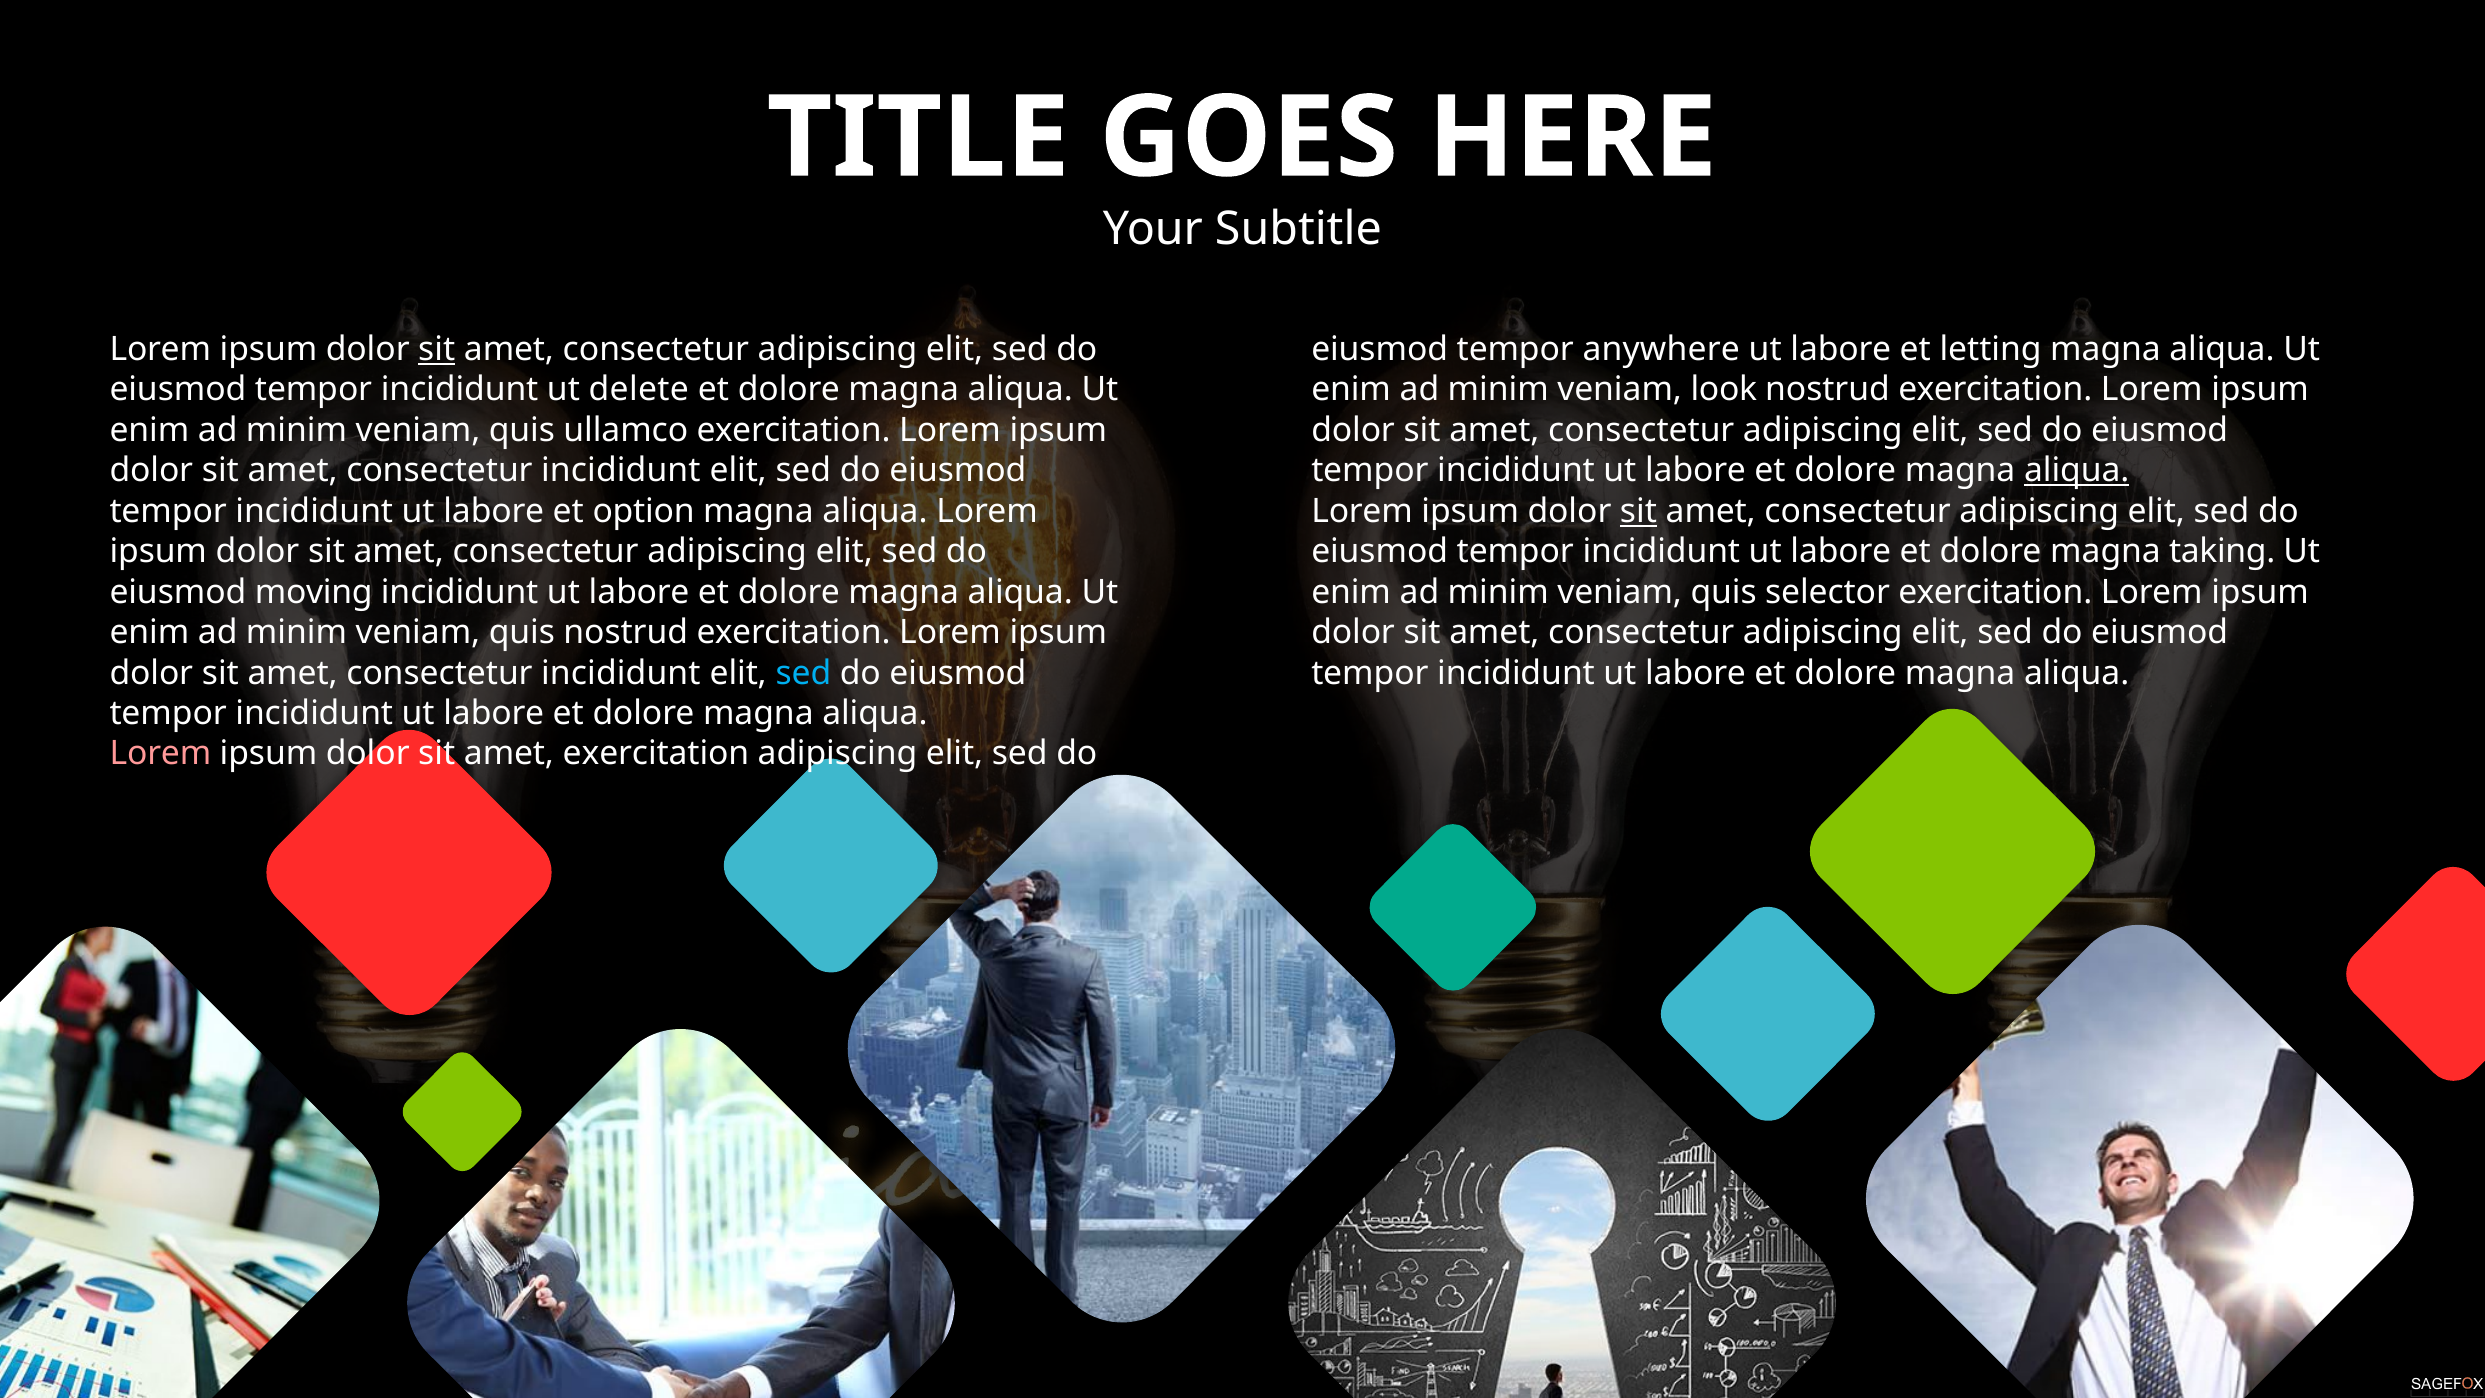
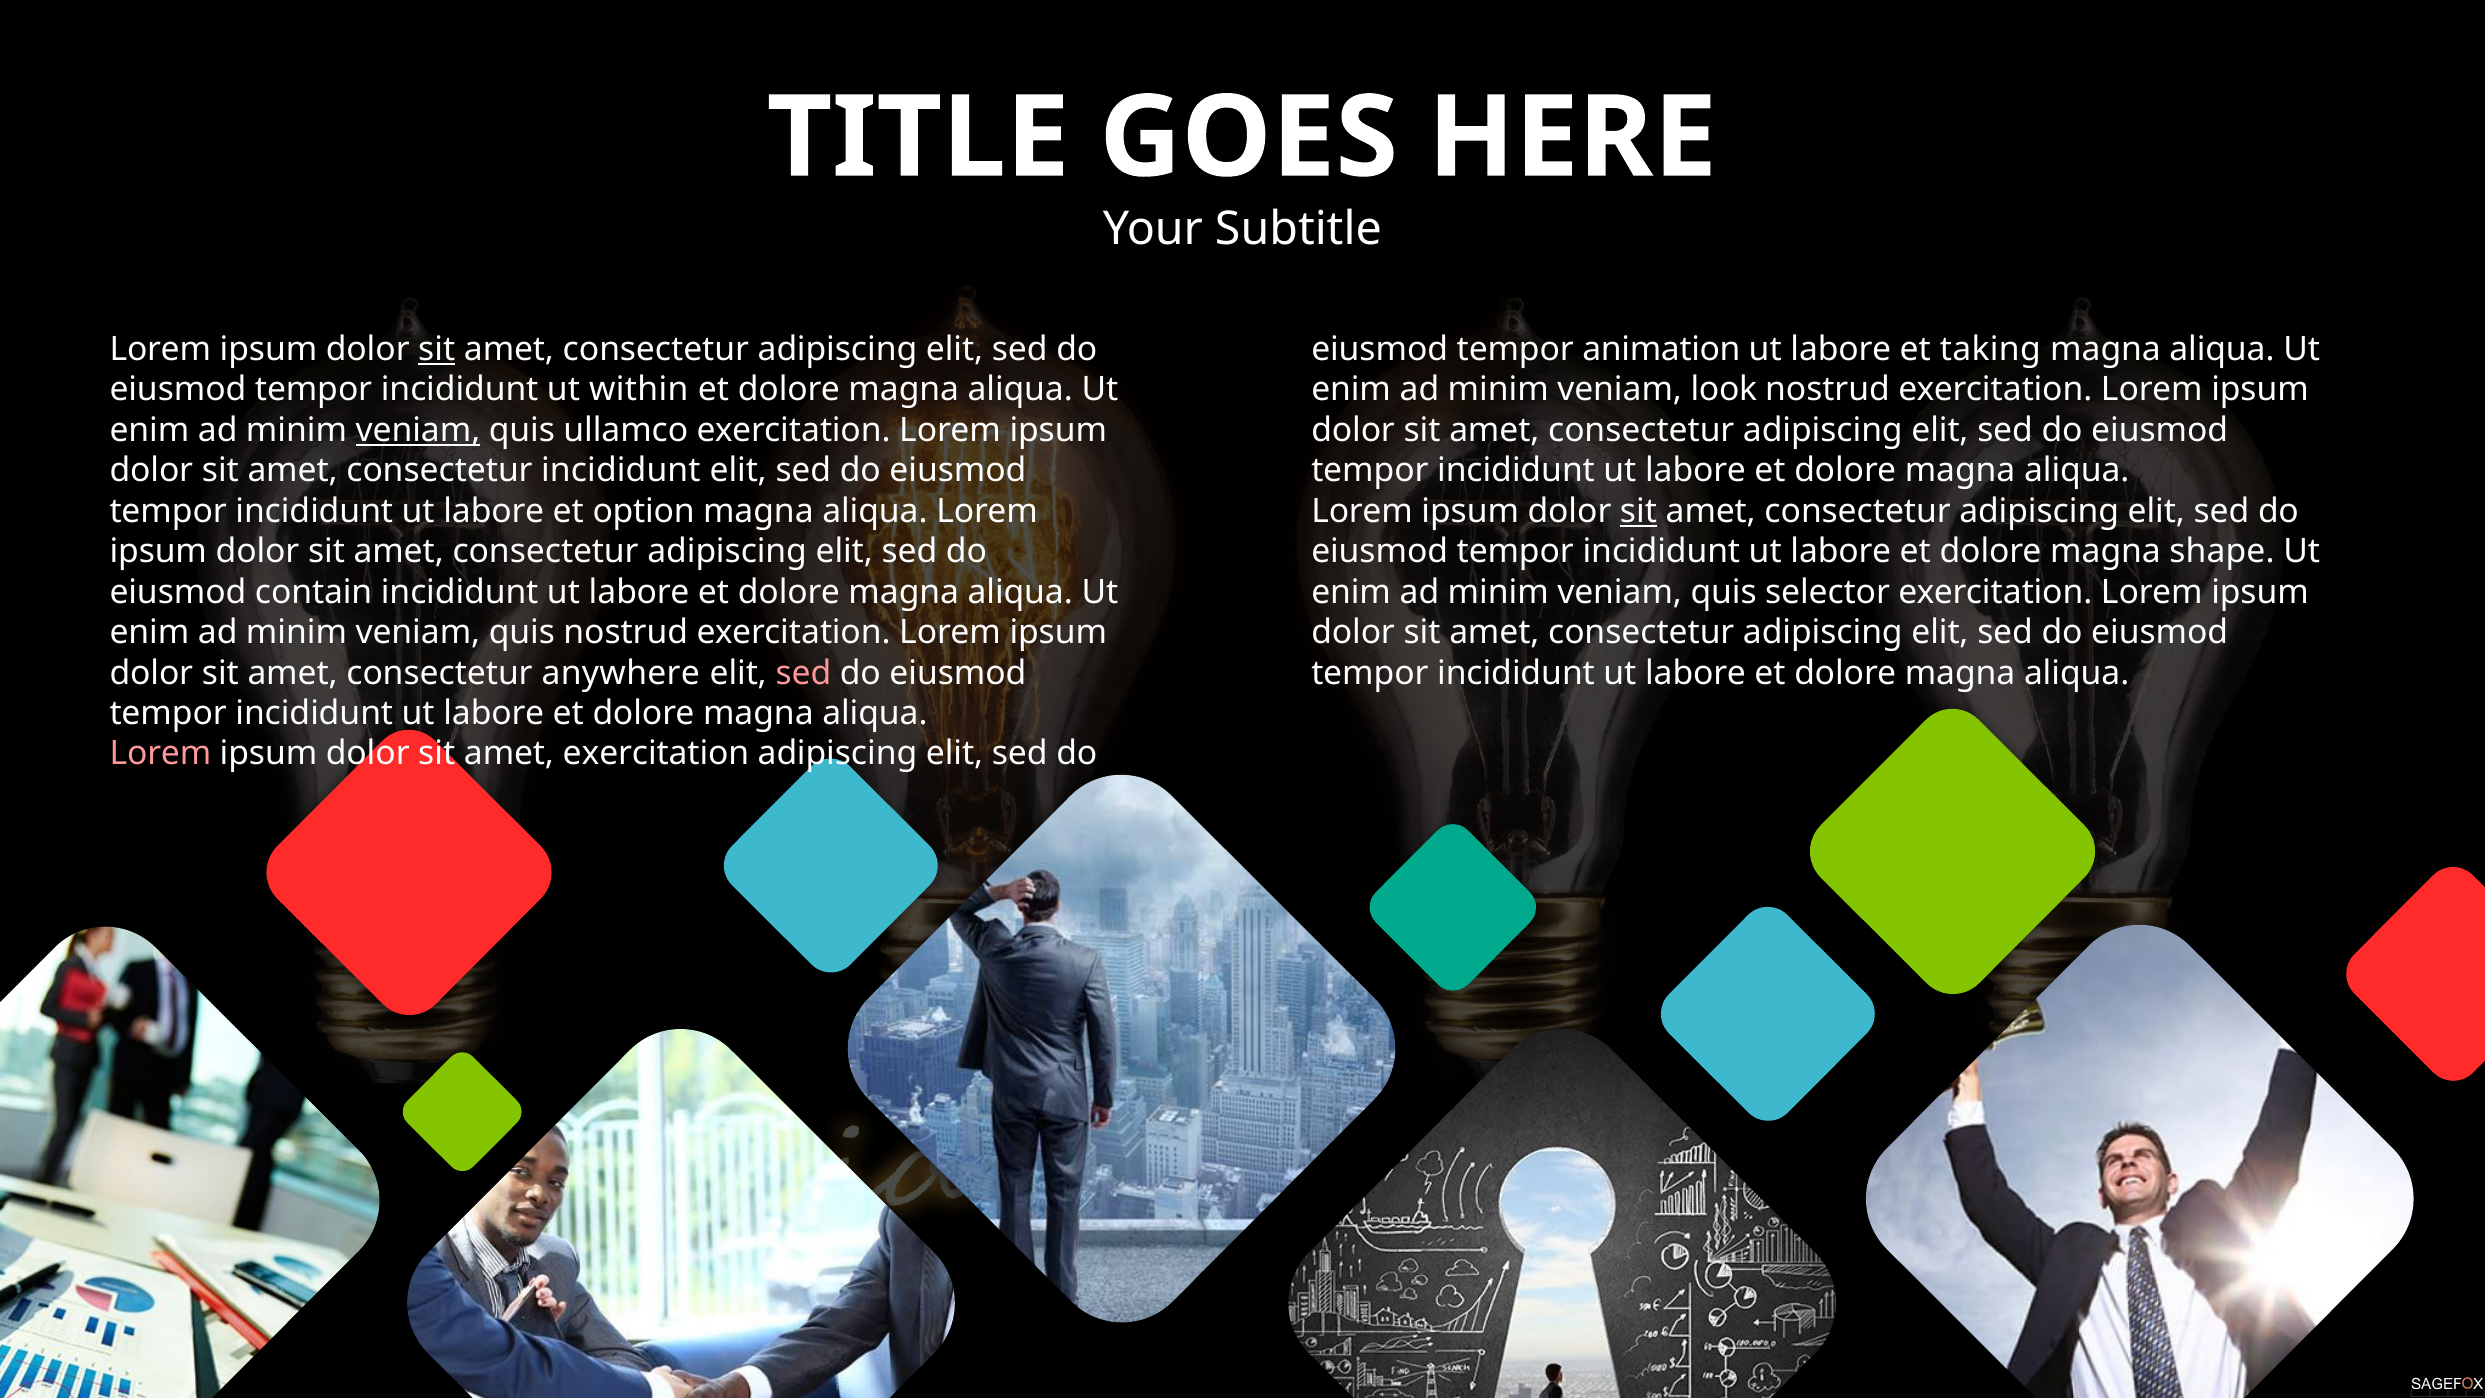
anywhere: anywhere -> animation (1661, 349)
letting: letting -> taking (1990, 349)
delete: delete -> within (639, 390)
veniam underline: none -> present (418, 430)
aliqua underline: present -> none (2077, 471)
taking: taking -> shape (2222, 552)
moving: moving -> contain (314, 592)
incididunt: incididunt -> anywhere (621, 673)
sed colour: light blue -> pink (803, 673)
